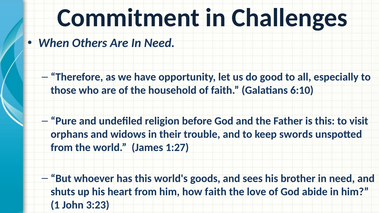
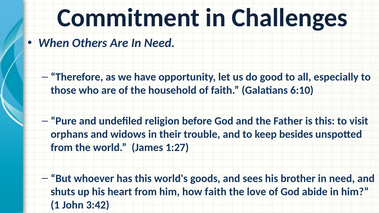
swords: swords -> besides (296, 134)
3:23: 3:23 -> 3:42 (98, 205)
